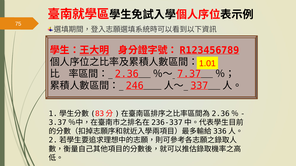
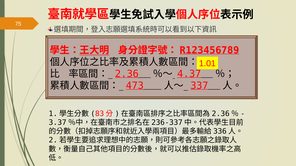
7.37: 7.37 -> 4.37 (189, 74)
246: 246 -> 473 (135, 86)
